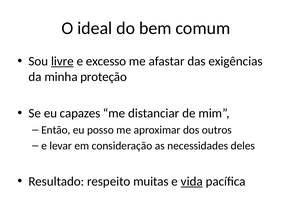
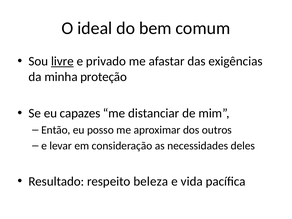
excesso: excesso -> privado (106, 61)
muitas: muitas -> beleza (151, 181)
vida underline: present -> none (192, 181)
